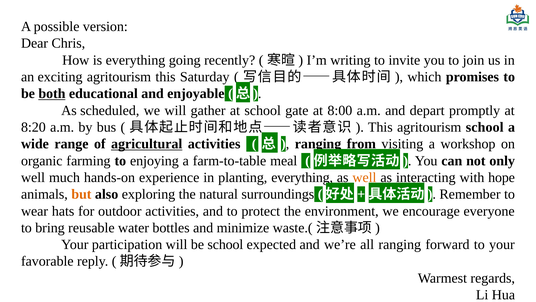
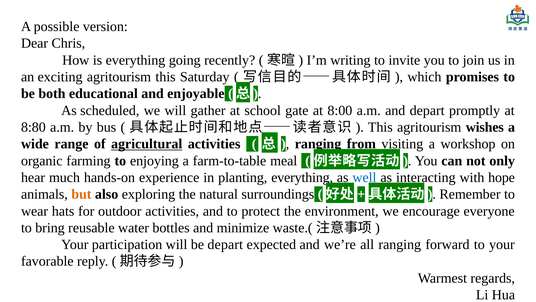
both underline: present -> none (52, 94)
8:20: 8:20 -> 8:80 (33, 127)
agritourism school: school -> wishes (485, 127)
well: well -> hear (33, 177)
well colour: orange -> blue (364, 177)
be school: school -> depart (225, 244)
